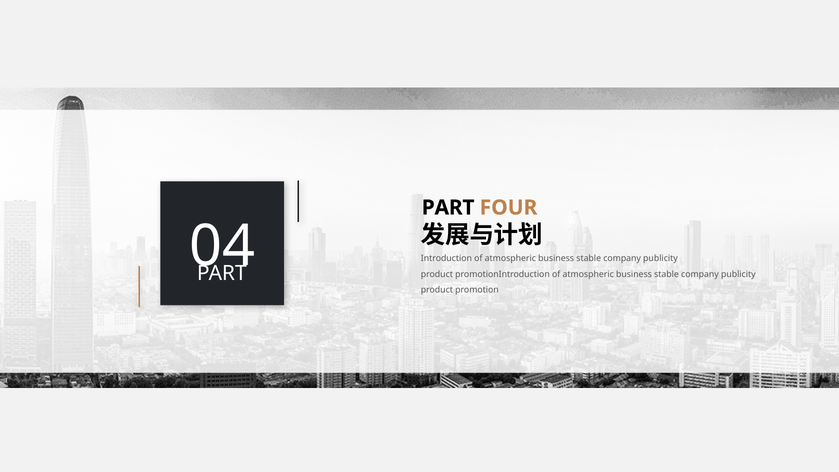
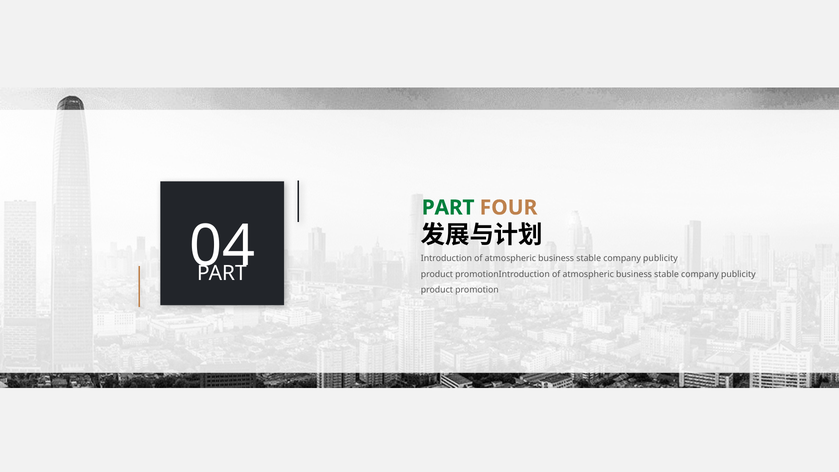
PART colour: black -> green (448, 208)
